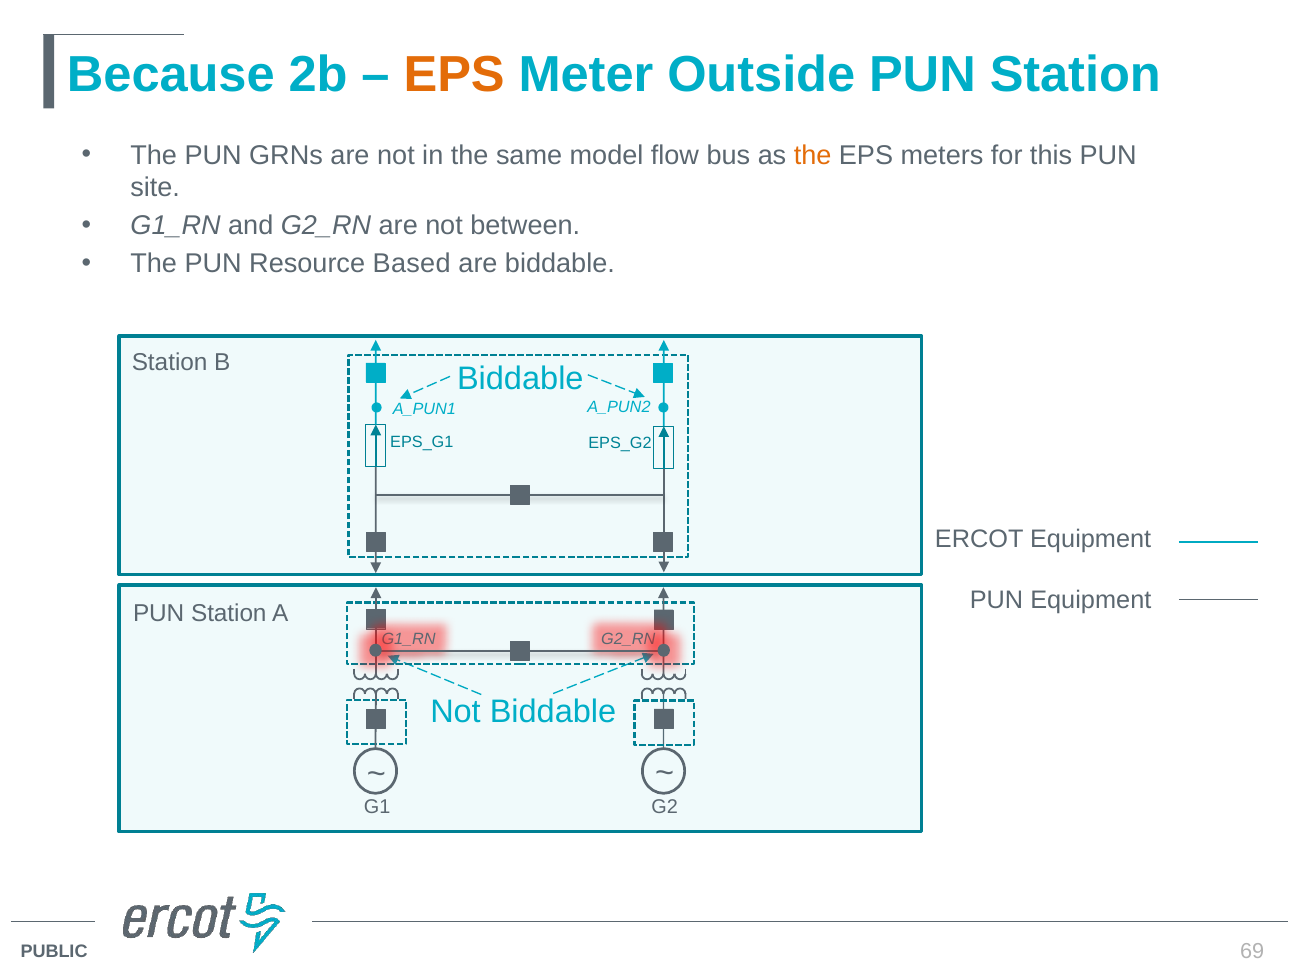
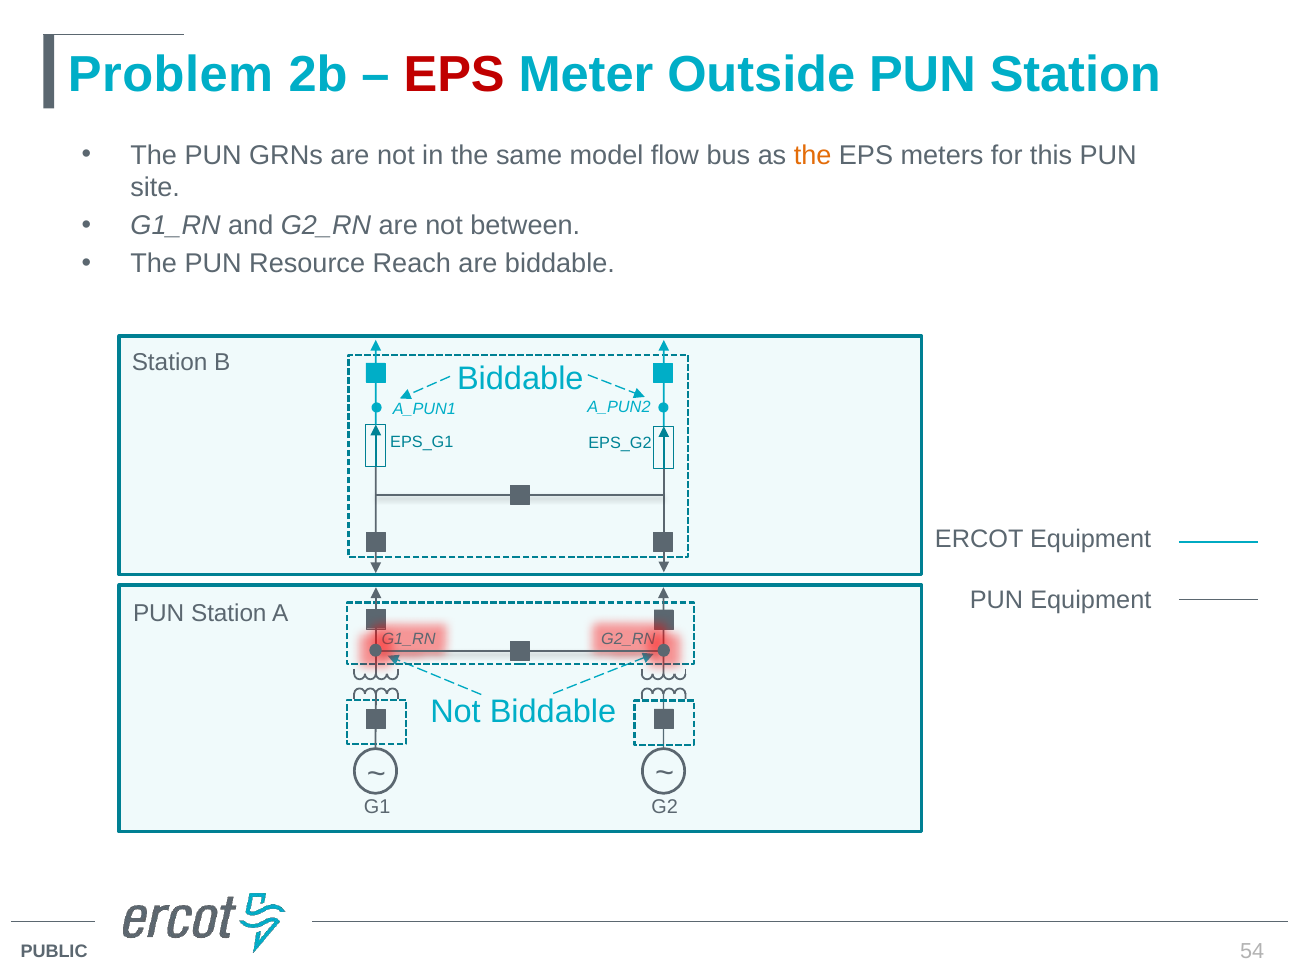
Because: Because -> Problem (171, 75)
EPS colour: orange -> red (454, 75)
Based: Based -> Reach (412, 264)
69: 69 -> 54 (1252, 951)
